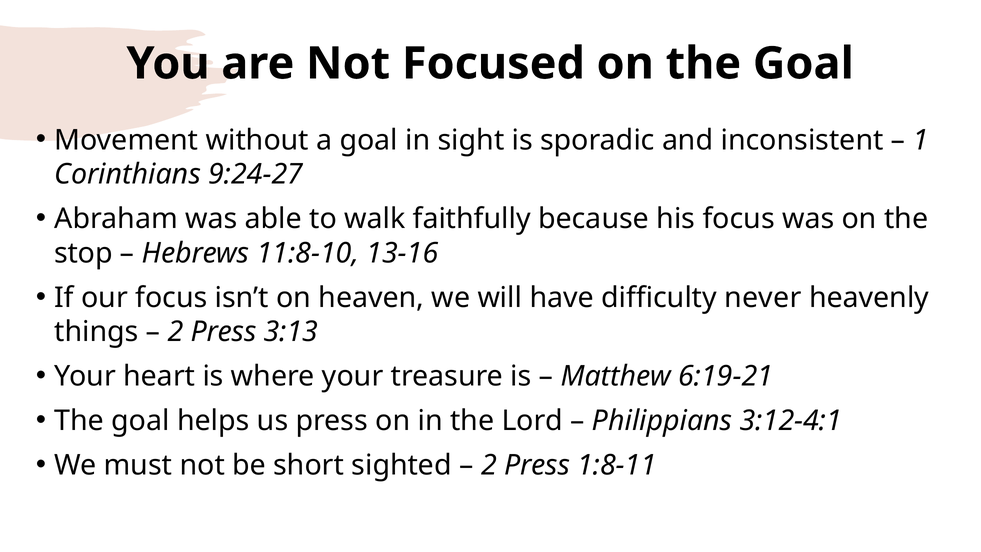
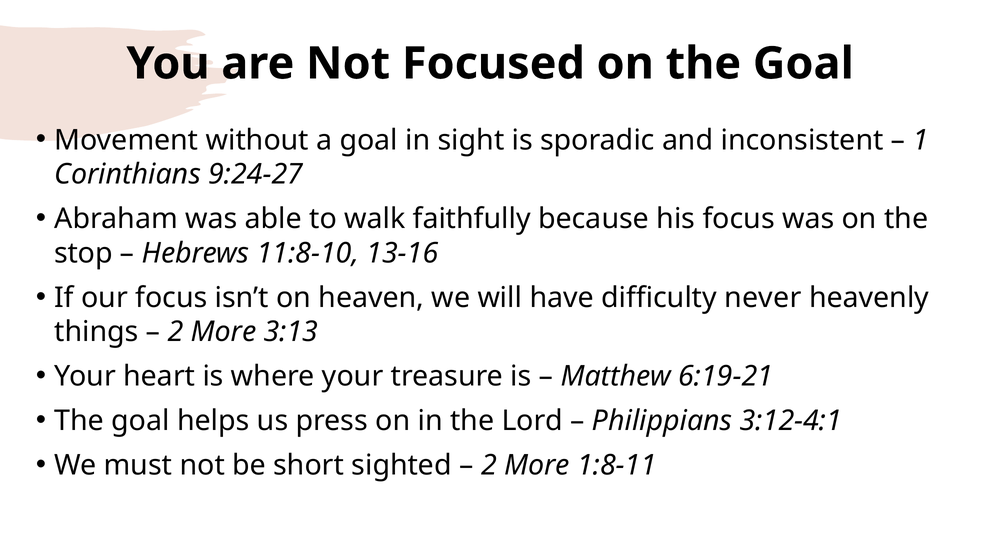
Press: Press -> More (224, 332)
Press: Press -> More (537, 465)
